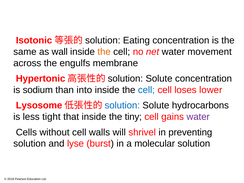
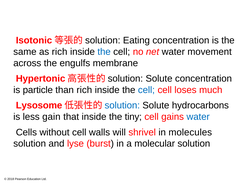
as wall: wall -> rich (60, 52)
the colour: orange -> blue (104, 52)
sodium: sodium -> particle (38, 90)
than into: into -> rich (84, 90)
lower: lower -> much (211, 90)
tight: tight -> gain (51, 117)
water colour: purple -> blue (198, 117)
preventing: preventing -> molecules (190, 132)
